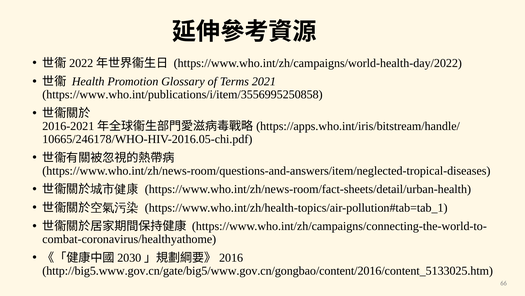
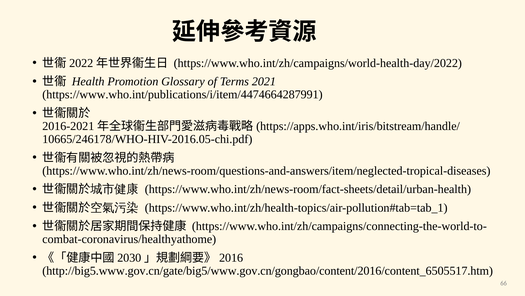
https://www.who.int/publications/i/item/3556995250858: https://www.who.int/publications/i/item/3556995250858 -> https://www.who.int/publications/i/item/4474664287991 (182, 94)
http://big5.www.gov.cn/gate/big5/www.gov.cn/gongbao/content/2016/content_5133025.htm: http://big5.www.gov.cn/gate/big5/www.gov.cn/gongbao/content/2016/content_5133025.htm -> http://big5.www.gov.cn/gate/big5/www.gov.cn/gongbao/content/2016/content_6505517.htm (268, 270)
